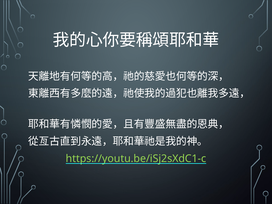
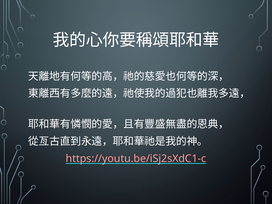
https://youtu.be/iSj2sXdC1-c colour: light green -> pink (136, 159)
